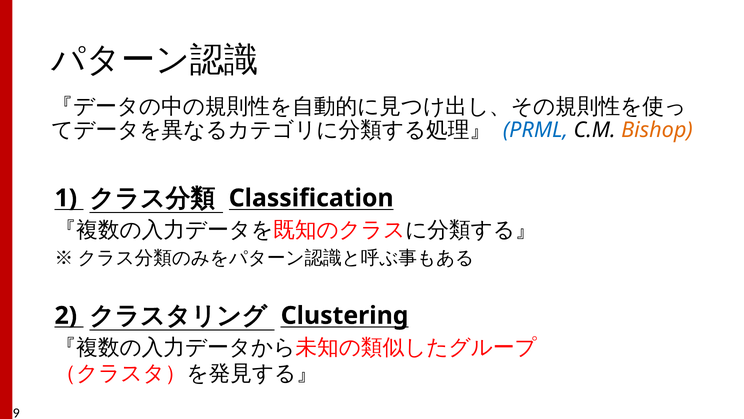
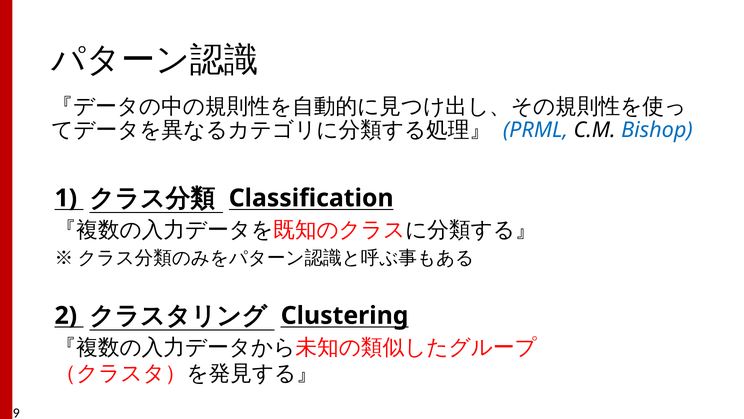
Bishop colour: orange -> blue (657, 130)
